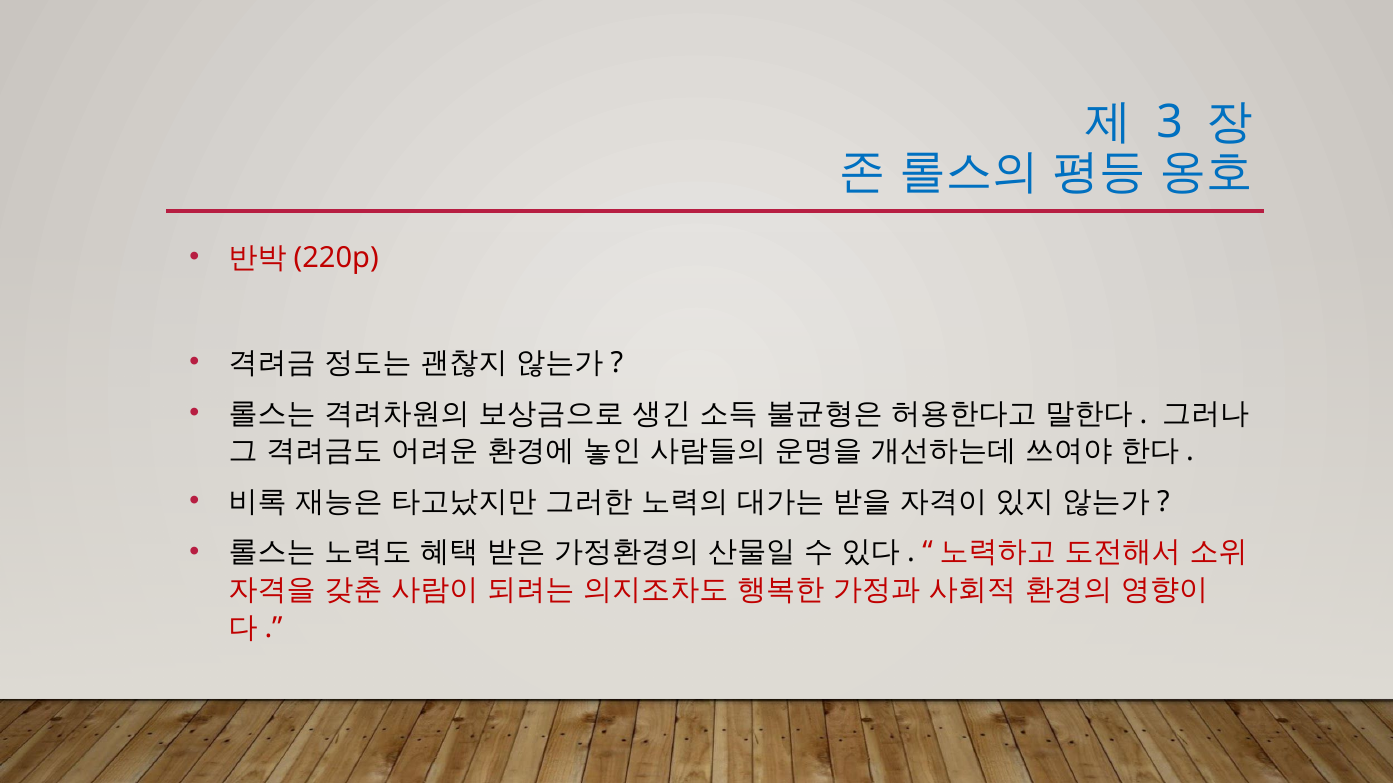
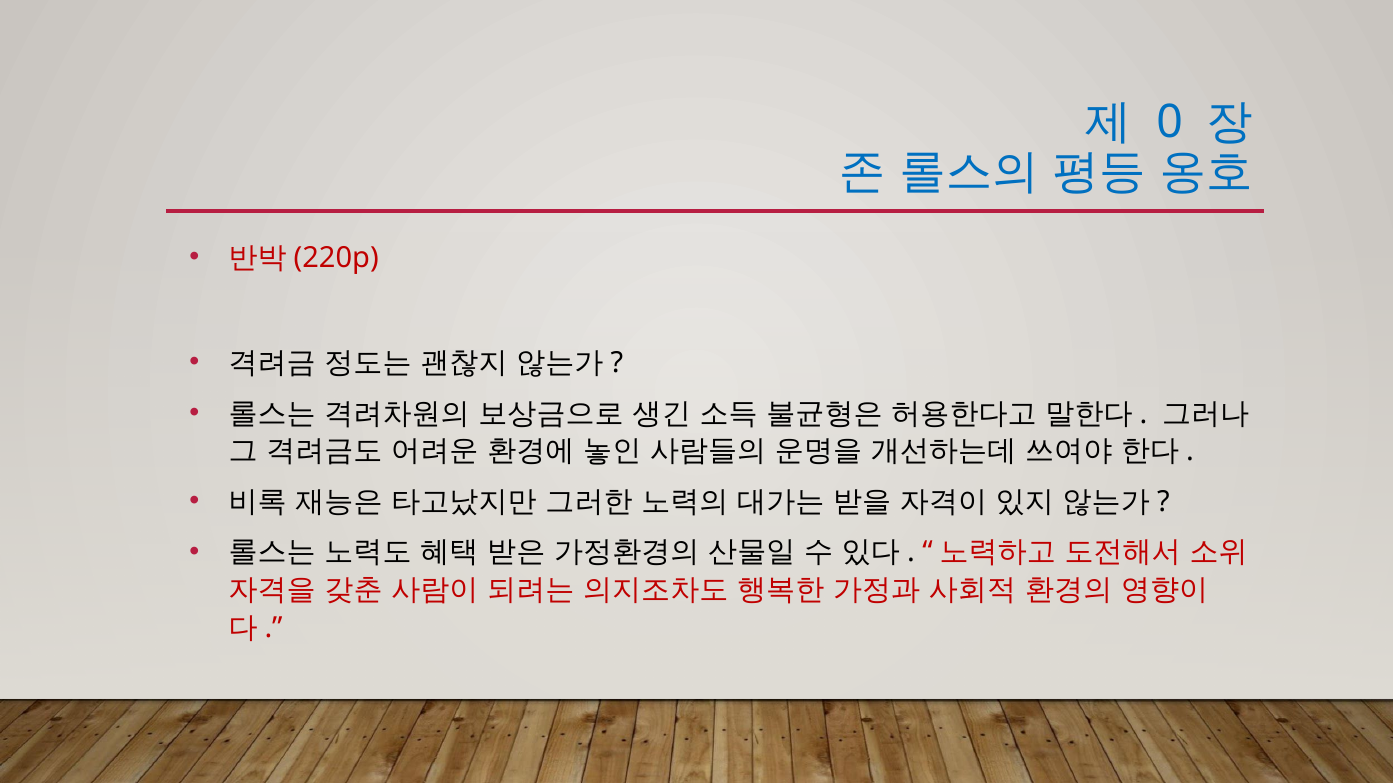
3: 3 -> 0 (1170, 122)
